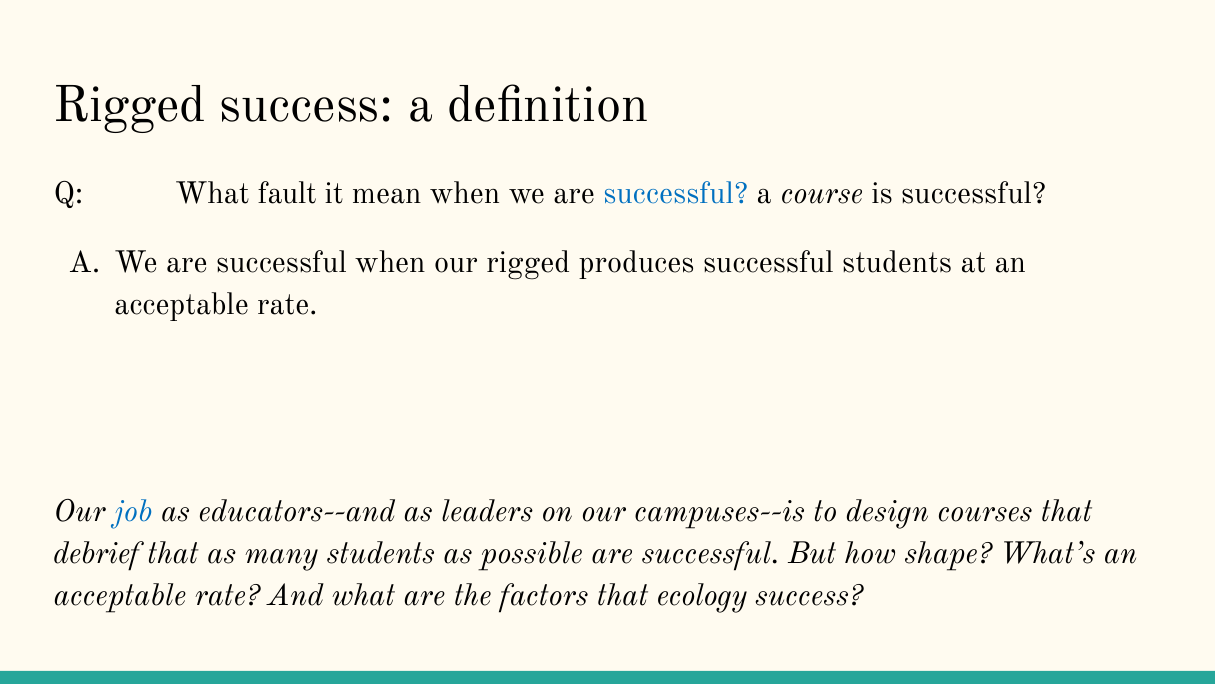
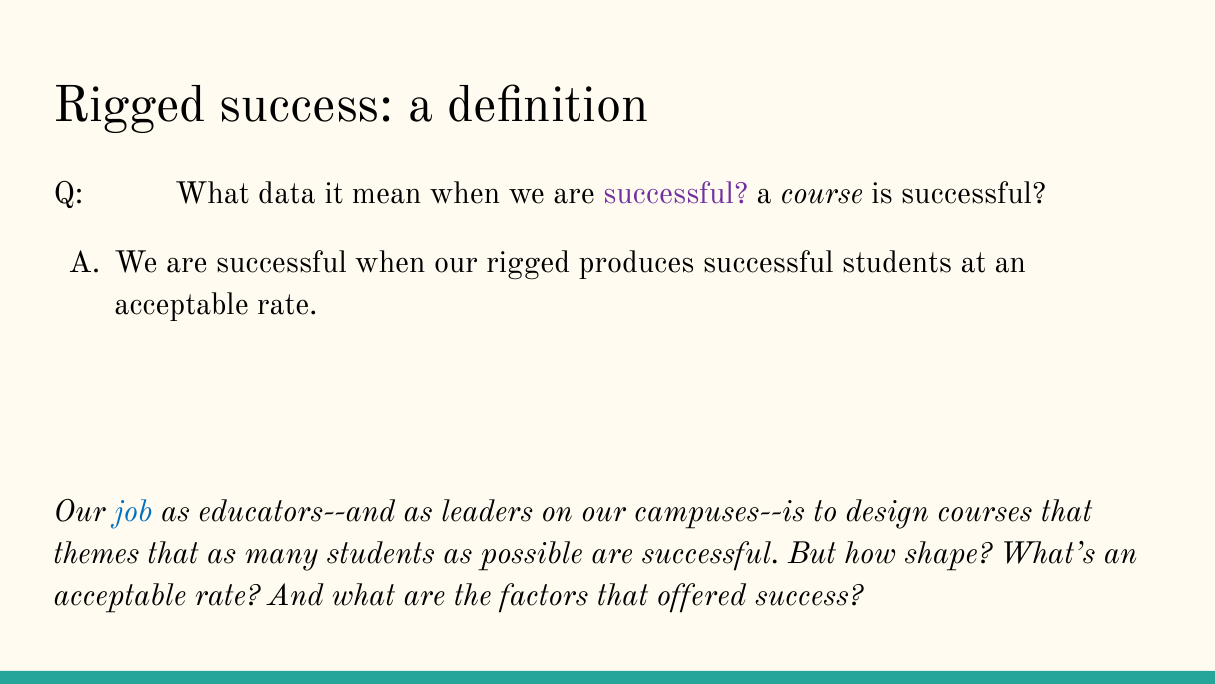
fault: fault -> data (287, 194)
successful colour: blue -> purple (676, 194)
debrief: debrief -> themes (96, 553)
ecology: ecology -> offered (702, 595)
